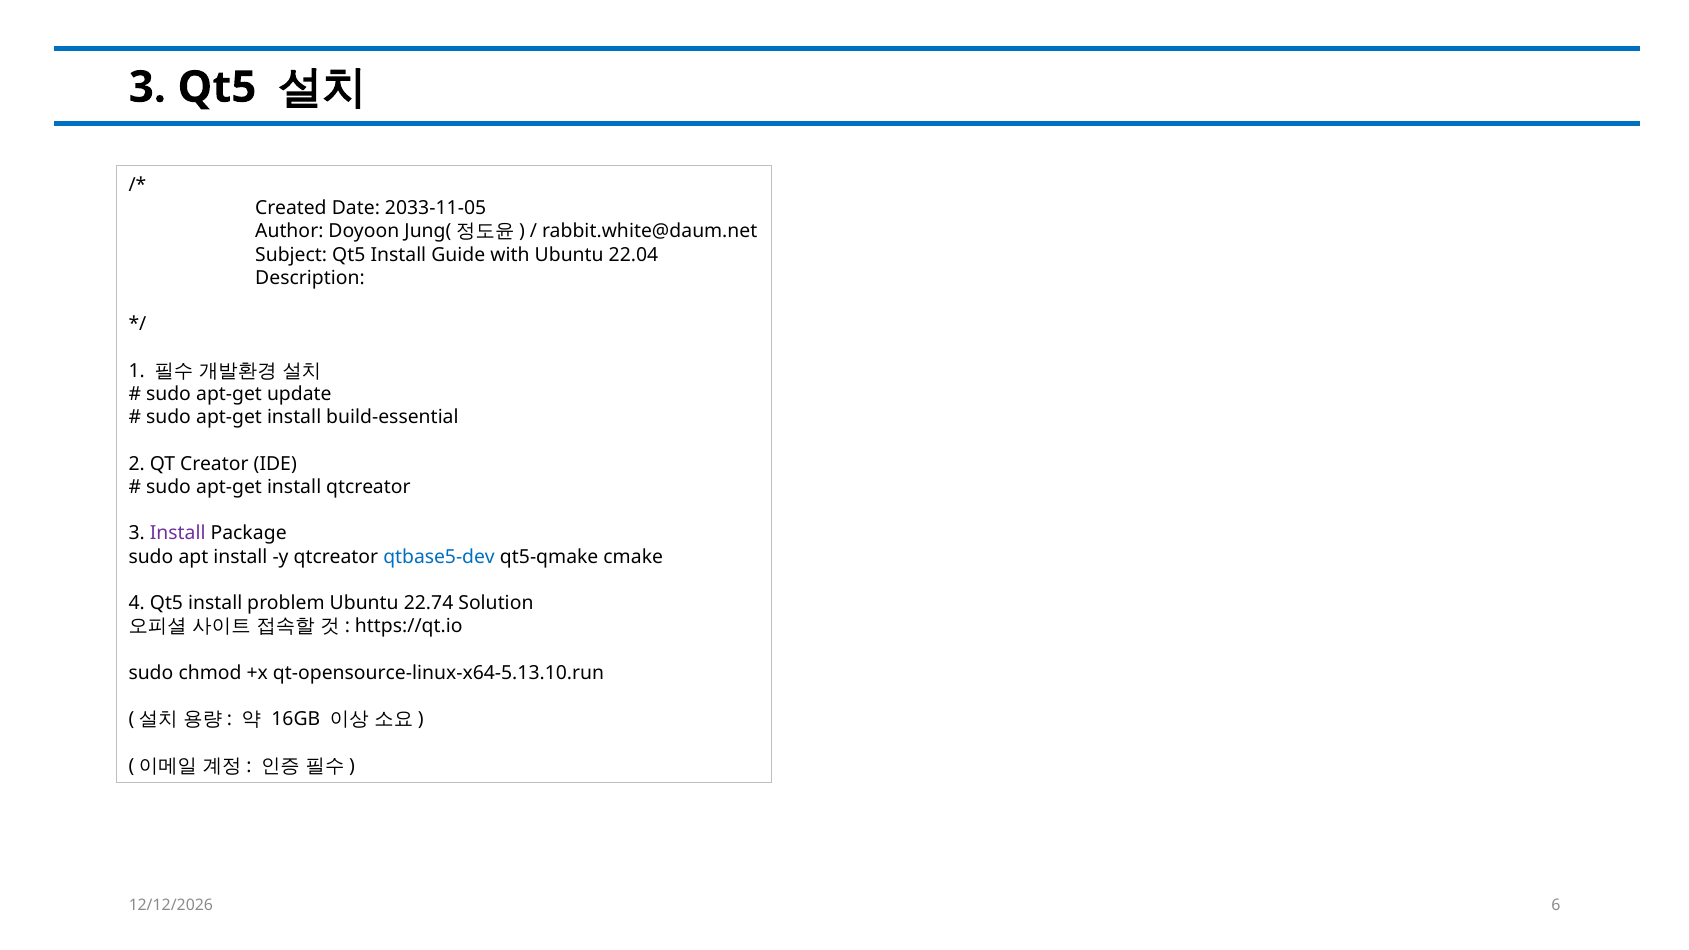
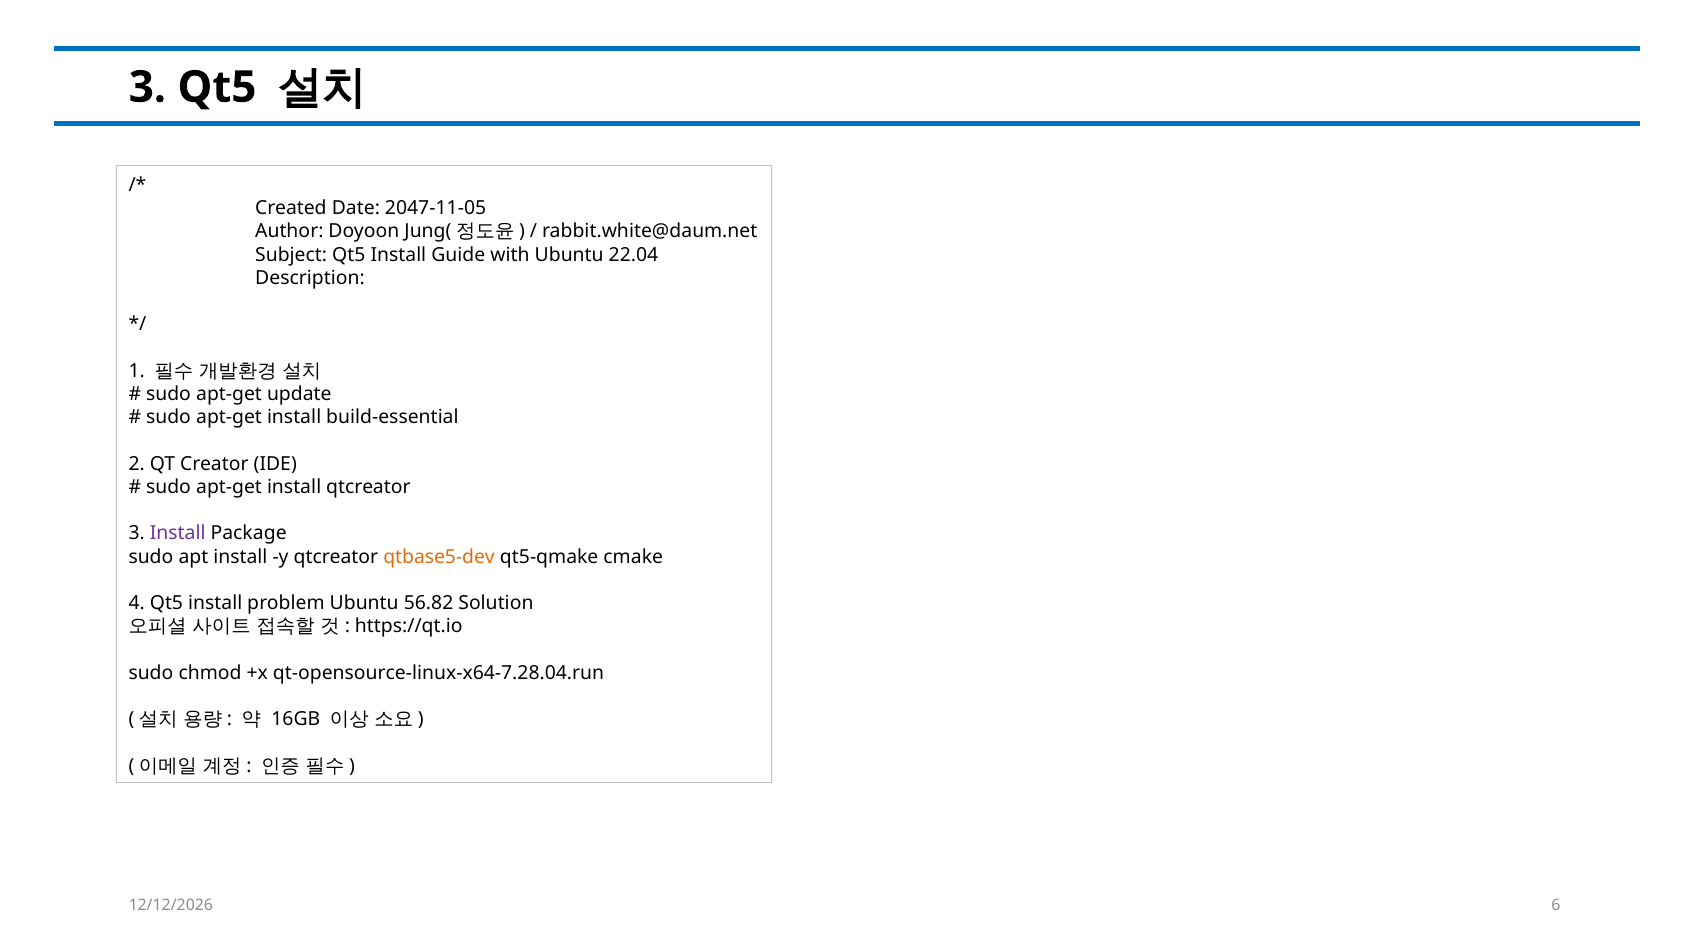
2033-11-05: 2033-11-05 -> 2047-11-05 (436, 208)
qtbase5-dev colour: blue -> orange (439, 557)
22.74: 22.74 -> 56.82 (429, 603)
qt-opensource-linux-x64-5.13.10.run: qt-opensource-linux-x64-5.13.10.run -> qt-opensource-linux-x64-7.28.04.run (439, 673)
